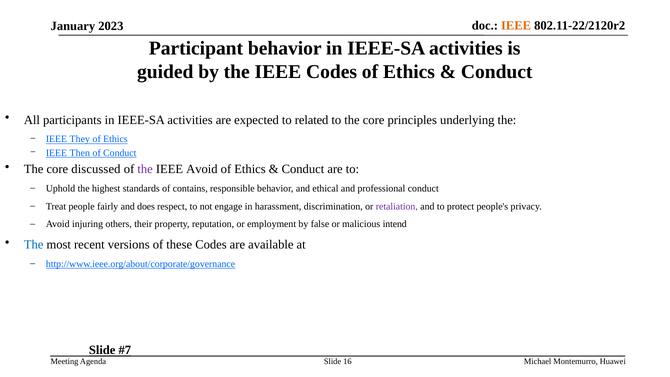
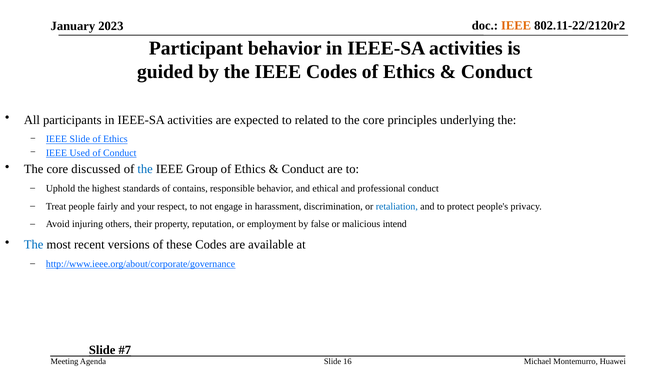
IEEE They: They -> Slide (80, 139)
Then: Then -> Used (80, 153)
the colour: purple -> blue (145, 169)
IEEE Avoid: Avoid -> Group (202, 169)
does: does -> your (146, 206)
retaliation colour: purple -> blue (397, 206)
